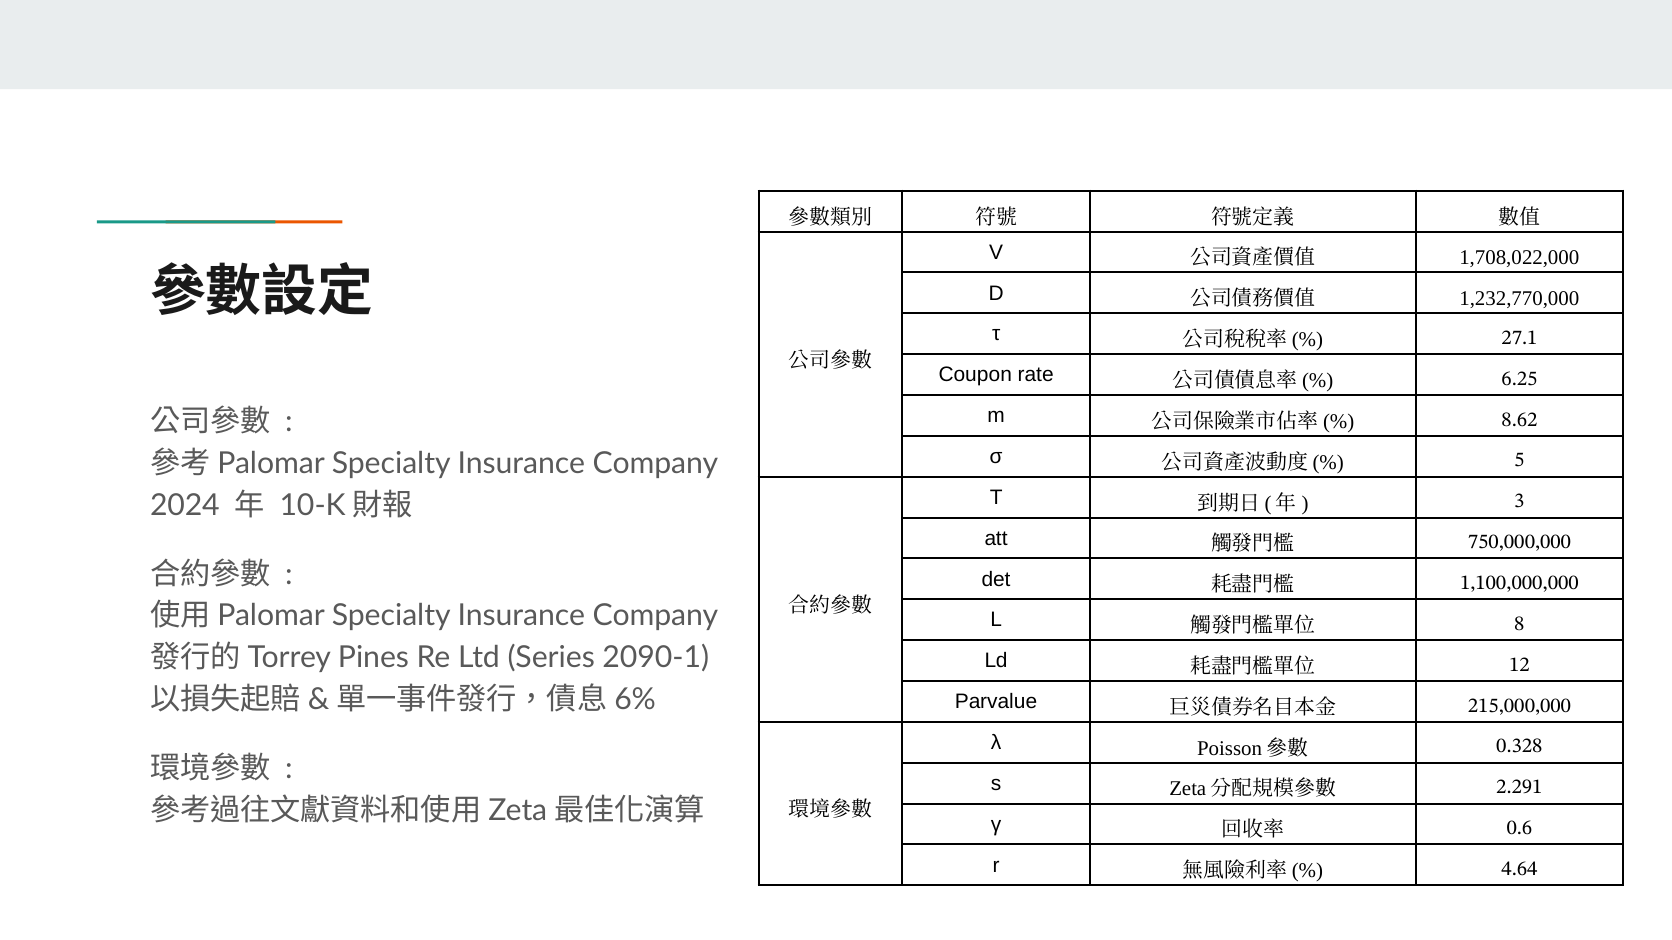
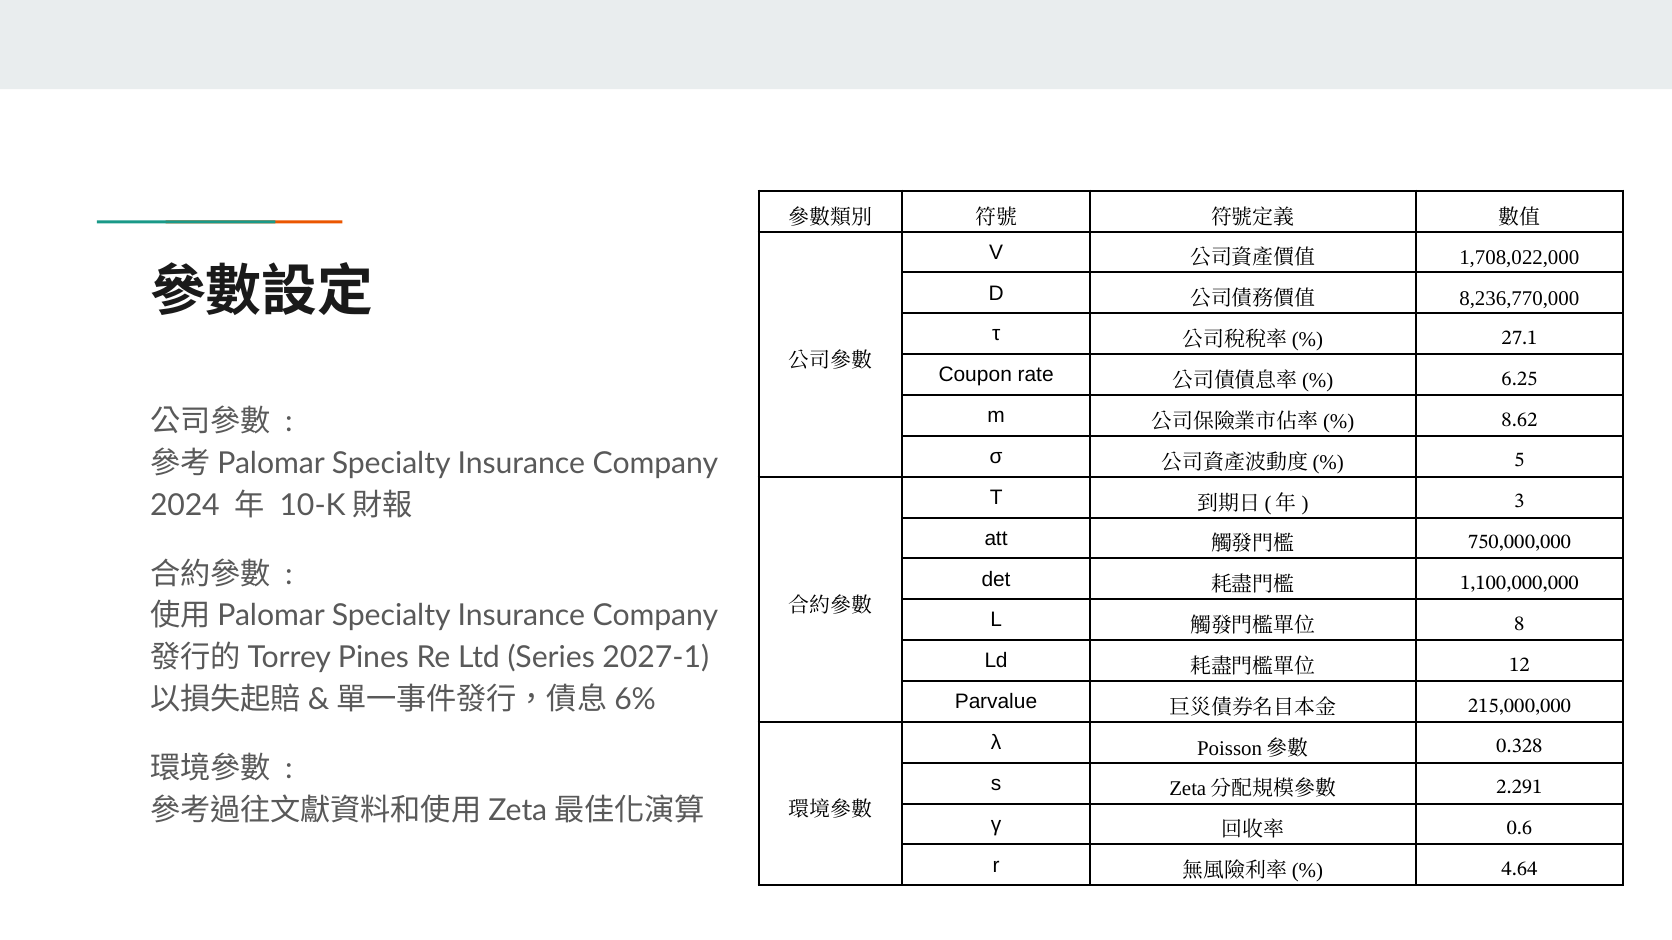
1,232,770,000: 1,232,770,000 -> 8,236,770,000 (1519, 299)
2090-1: 2090-1 -> 2027-1 (656, 658)
